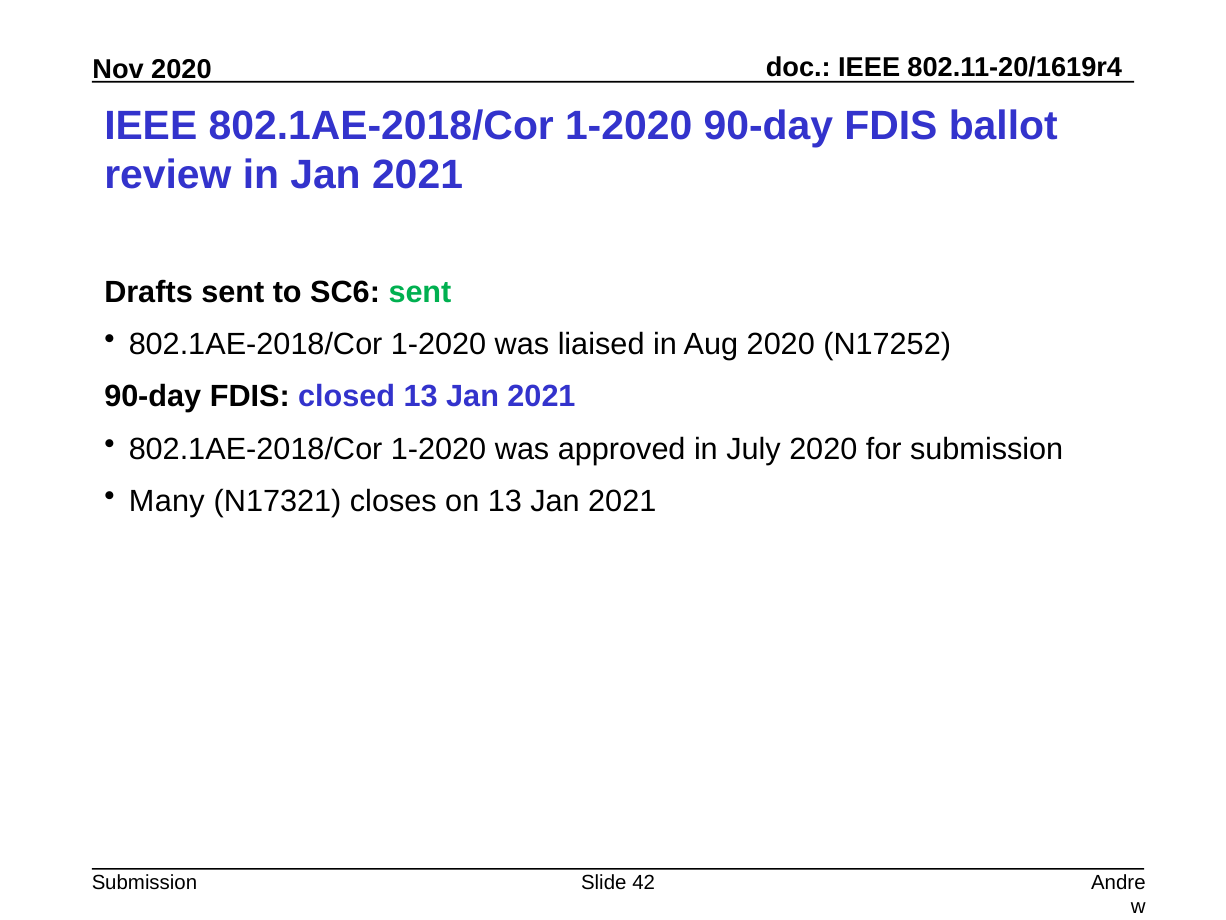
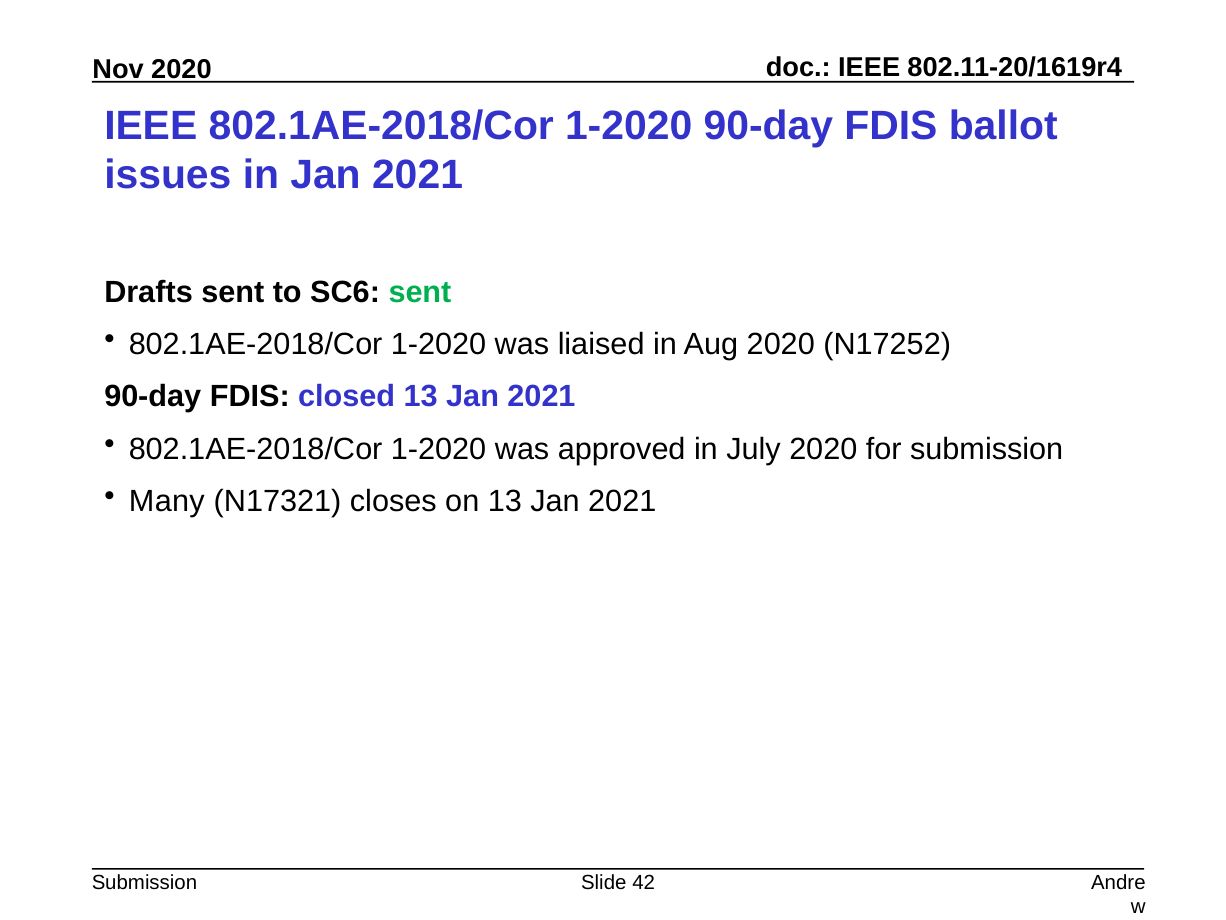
review: review -> issues (168, 175)
